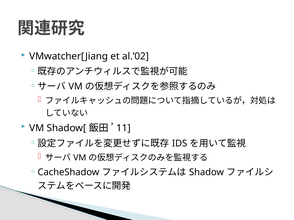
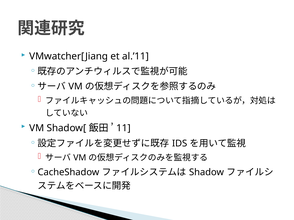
al.’02: al.’02 -> al.’11 (136, 56)
